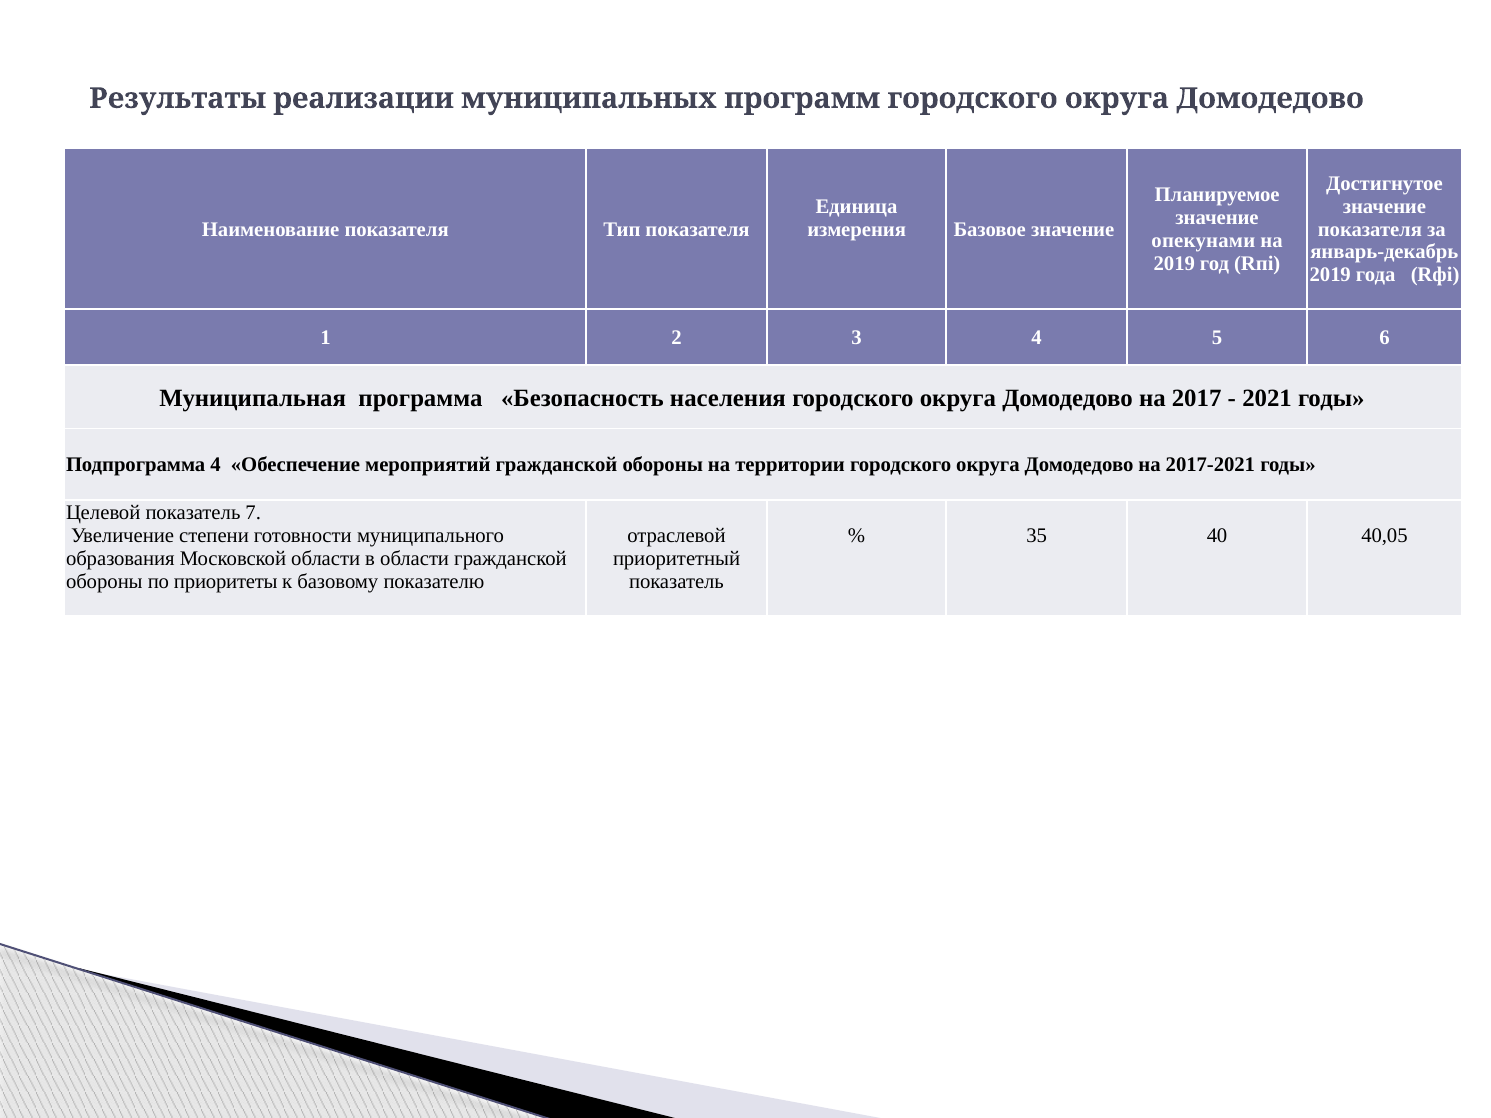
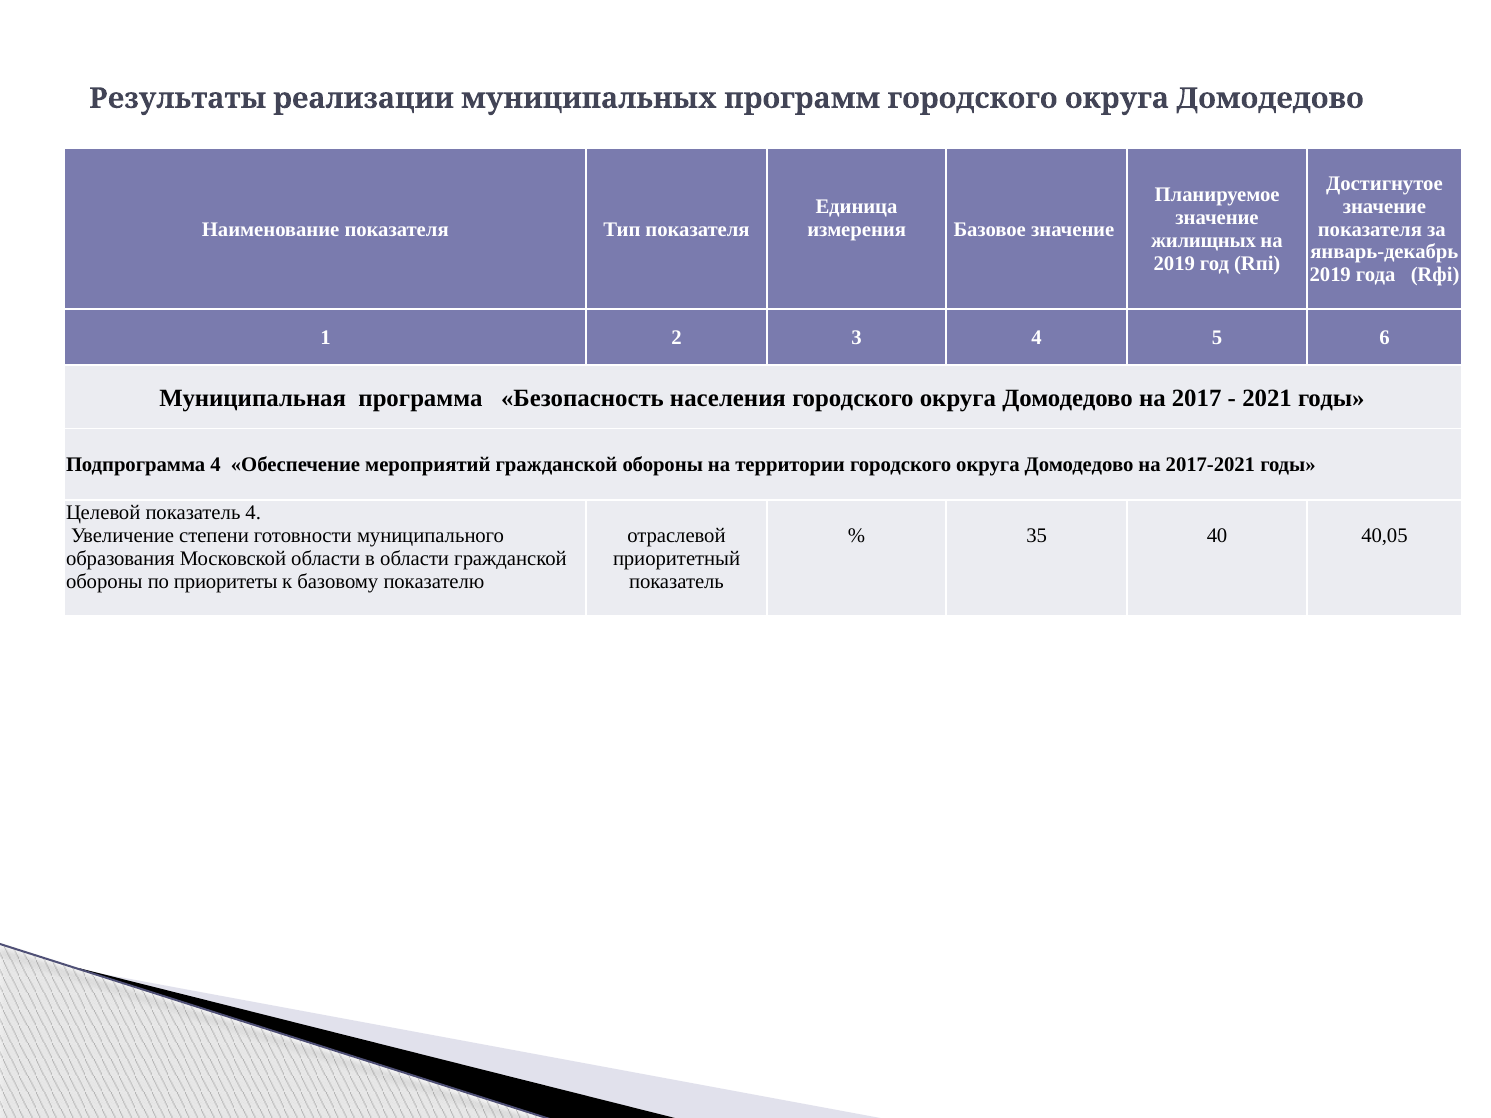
опекунами: опекунами -> жилищных (1204, 241)
показатель 7: 7 -> 4 (253, 513)
